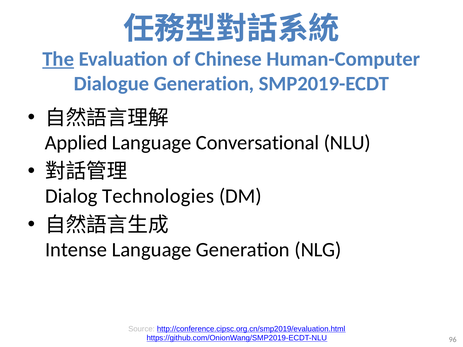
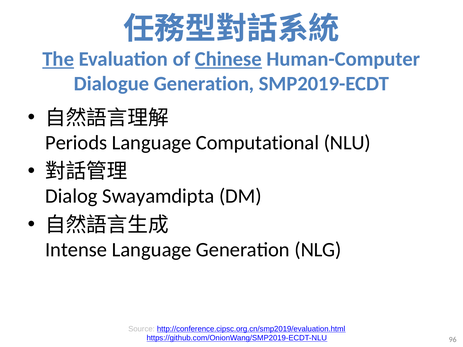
Chinese underline: none -> present (228, 59)
Applied: Applied -> Periods (76, 143)
Conversational: Conversational -> Computational (258, 143)
Technologies: Technologies -> Swayamdipta (158, 196)
